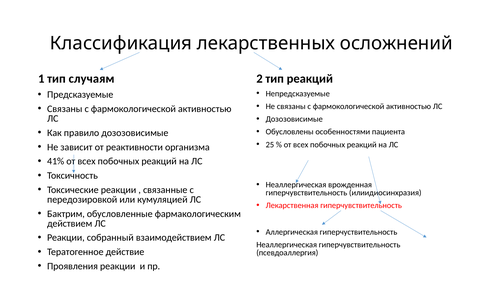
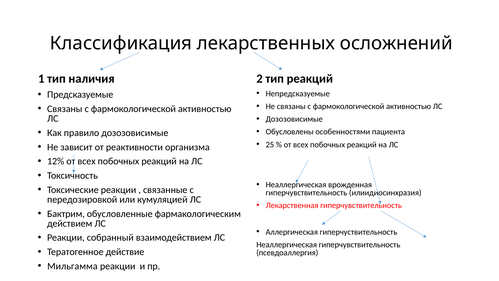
случаям: случаям -> наличия (92, 79)
41%: 41% -> 12% (56, 161)
Проявления: Проявления -> Мильгамма (72, 266)
